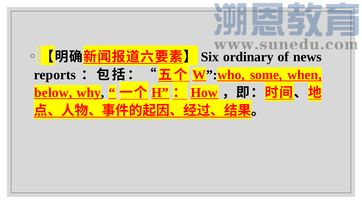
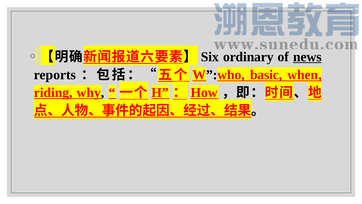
news underline: none -> present (307, 57)
some: some -> basic (266, 75)
below: below -> riding (53, 93)
